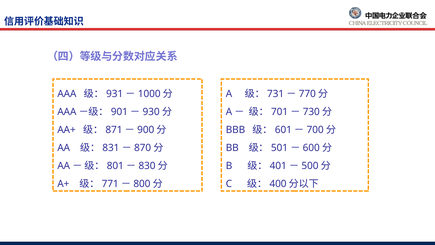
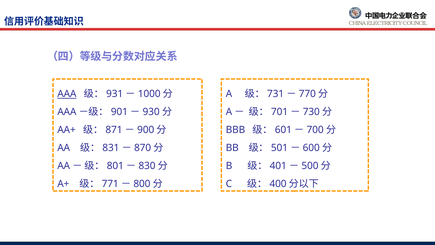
AAA underline: none -> present (67, 94)
